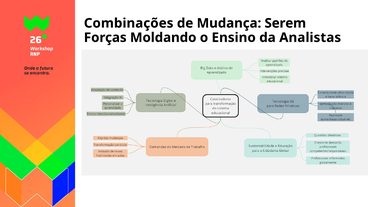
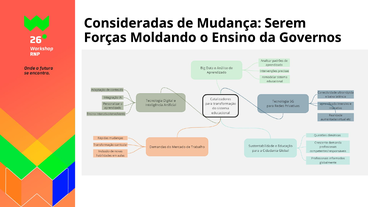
Combinações: Combinações -> Consideradas (129, 23)
Analistas: Analistas -> Governos (310, 38)
